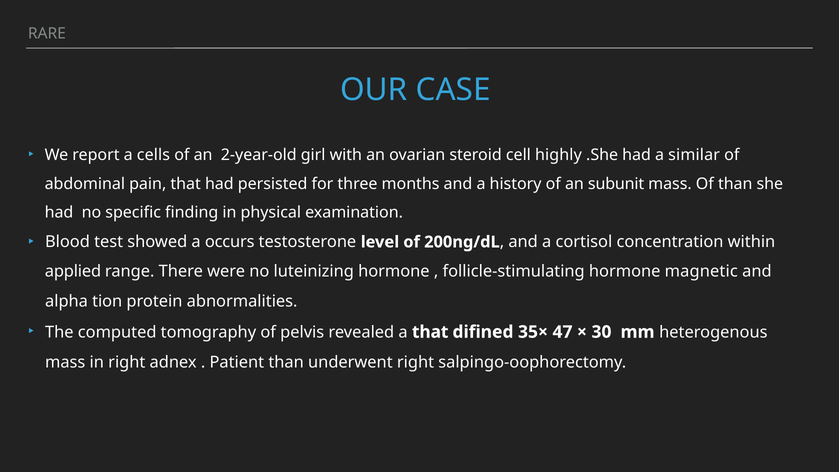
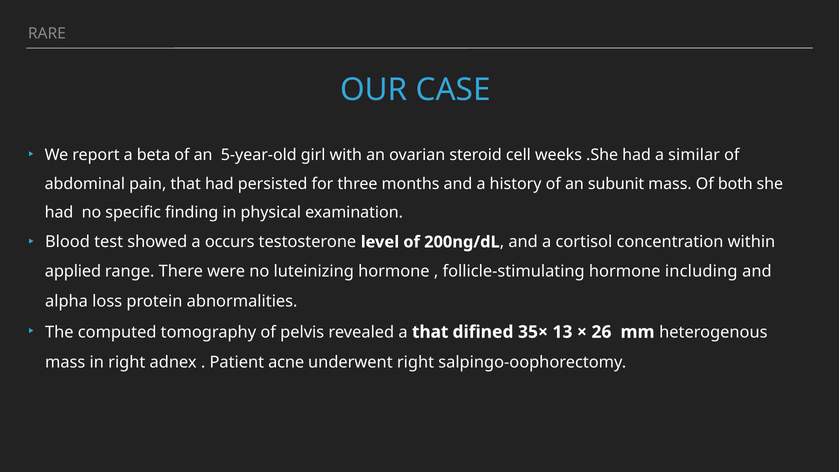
cells: cells -> beta (154, 155)
2-year-old: 2-year-old -> 5-year-old (259, 155)
highly: highly -> weeks (558, 155)
Of than: than -> both (735, 184)
magnetic: magnetic -> including (701, 272)
tion: tion -> loss (107, 301)
47: 47 -> 13 (562, 332)
30: 30 -> 26 (601, 332)
Patient than: than -> acne (286, 362)
